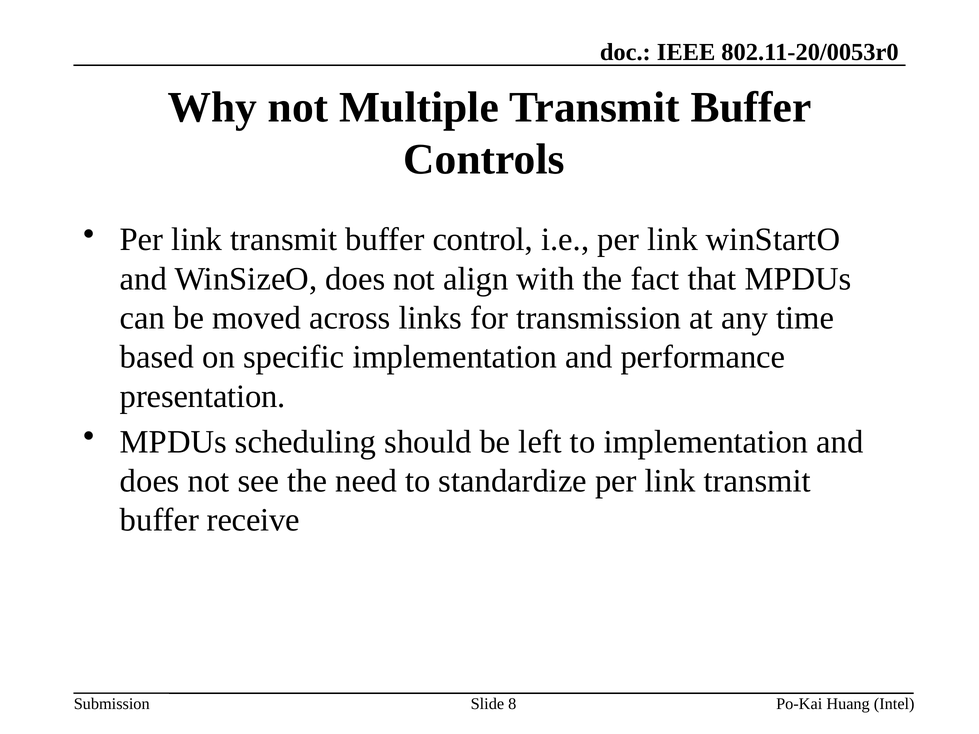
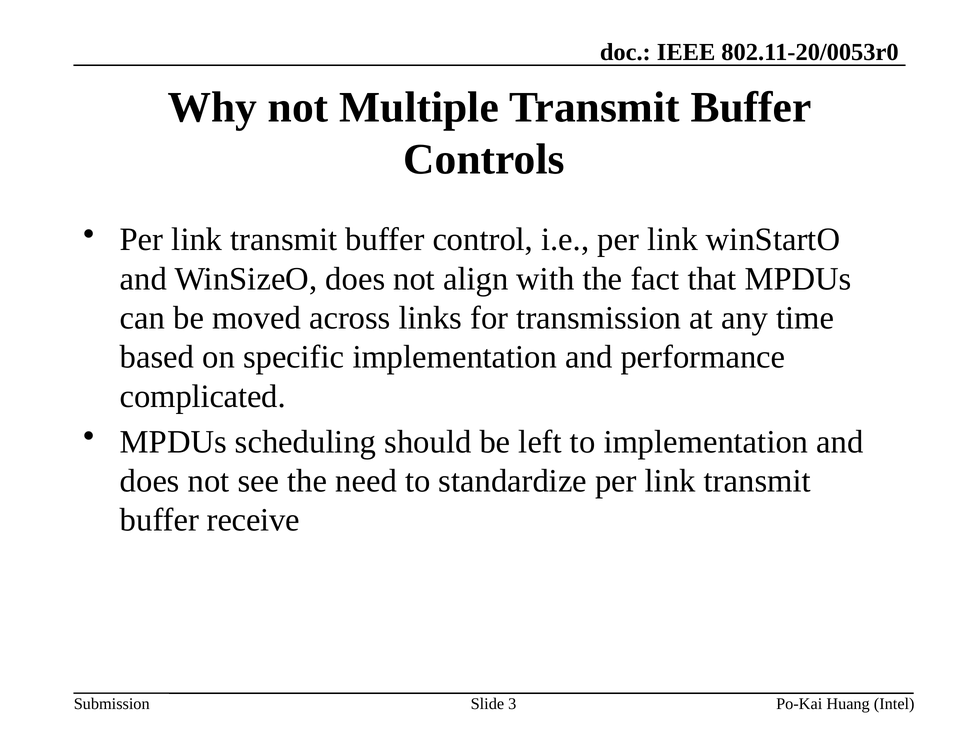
presentation: presentation -> complicated (203, 396)
8: 8 -> 3 (512, 704)
